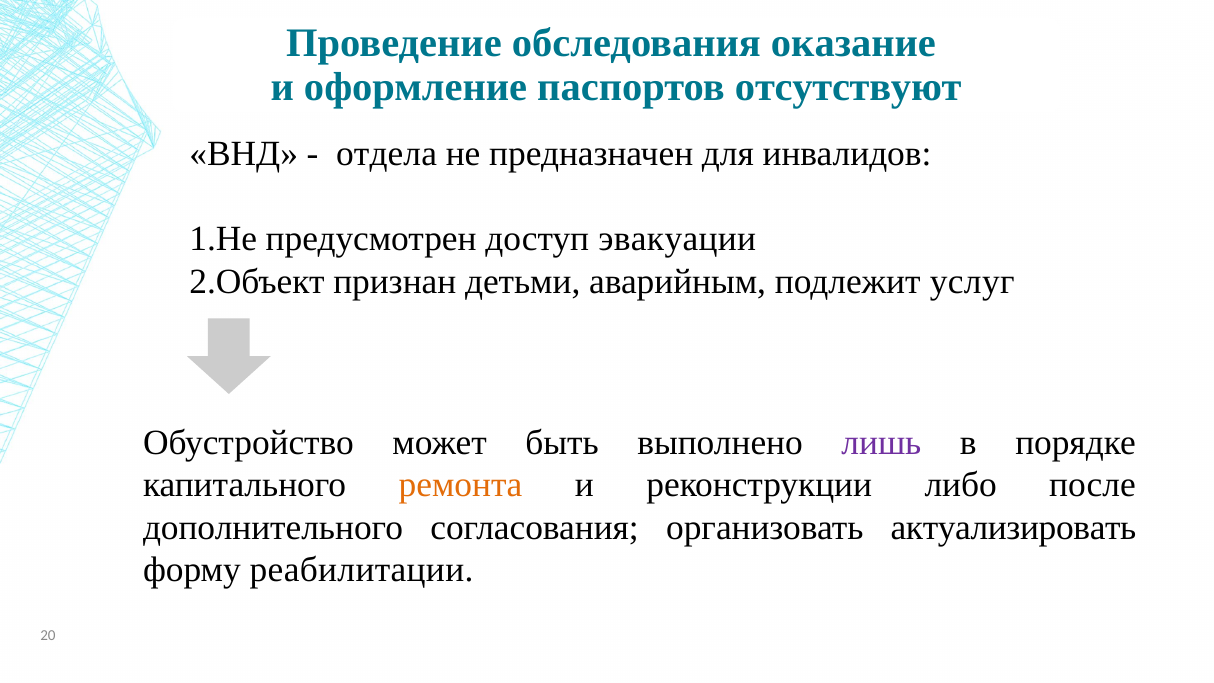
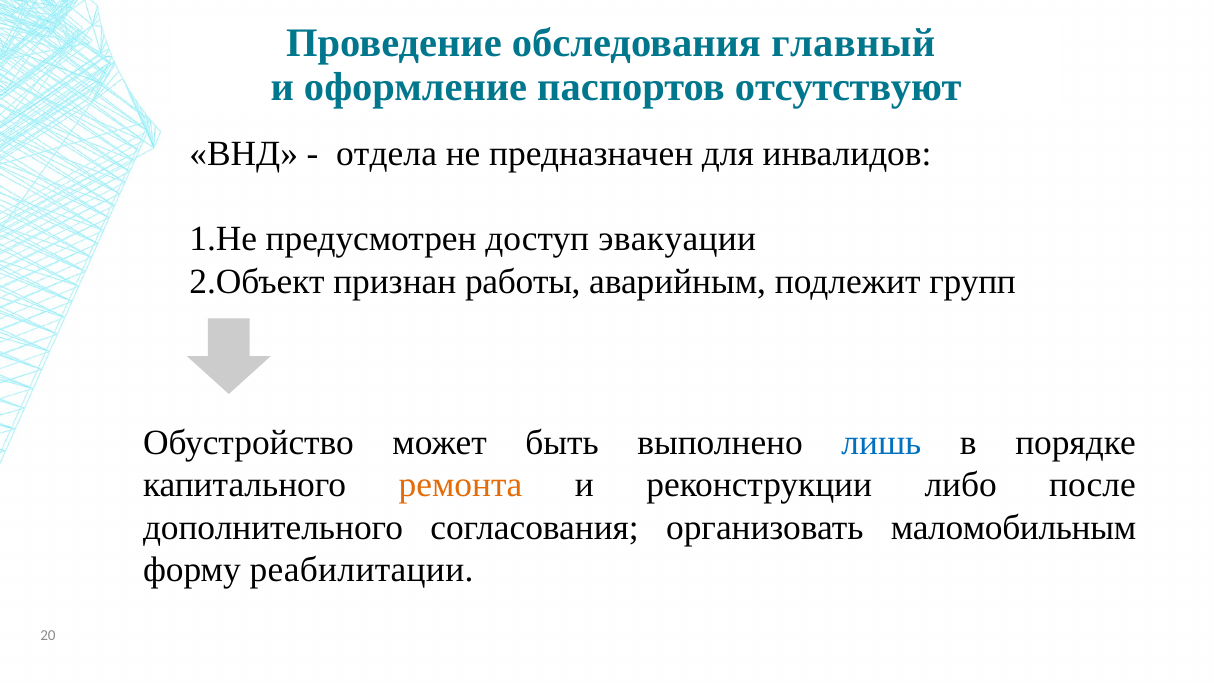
оказание: оказание -> главный (853, 43)
детьми: детьми -> работы (523, 281)
услуг: услуг -> групп (973, 281)
лишь colour: purple -> blue (881, 442)
актуализировать: актуализировать -> маломобильным (1013, 527)
